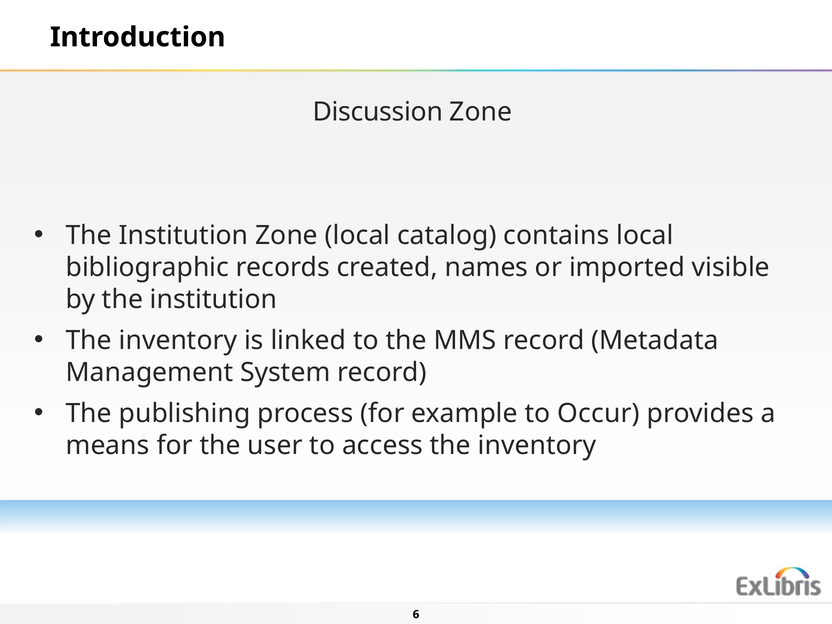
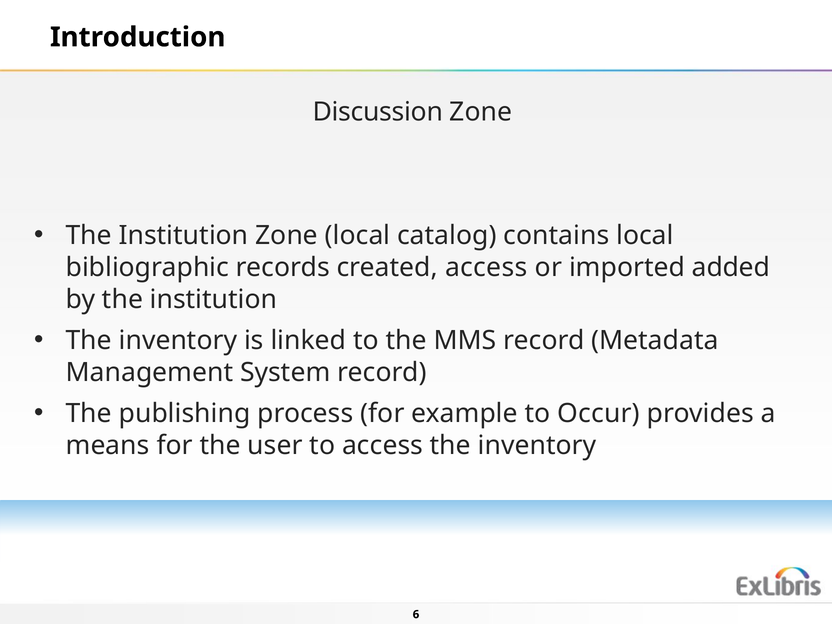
created names: names -> access (486, 267)
visible: visible -> added (731, 267)
